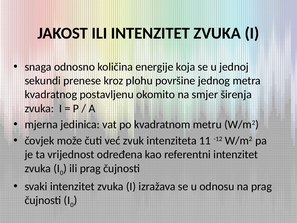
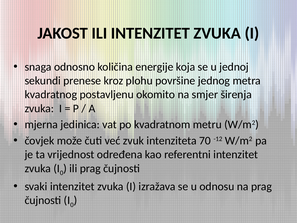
11: 11 -> 70 (205, 141)
